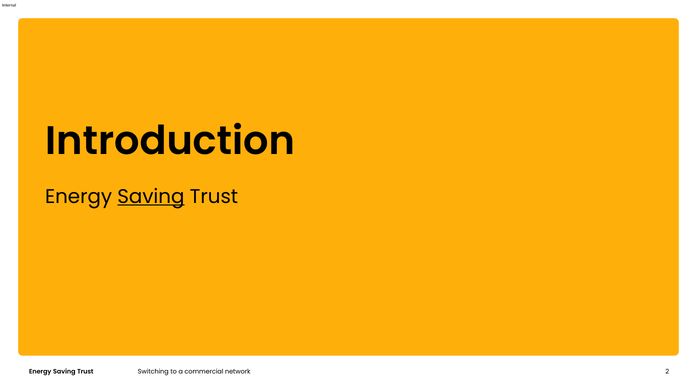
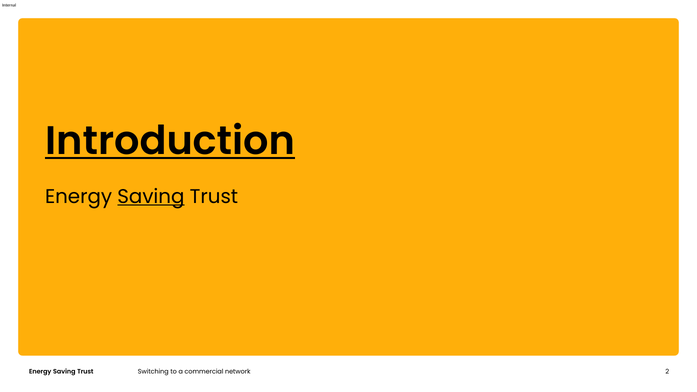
Introduction underline: none -> present (170, 141)
